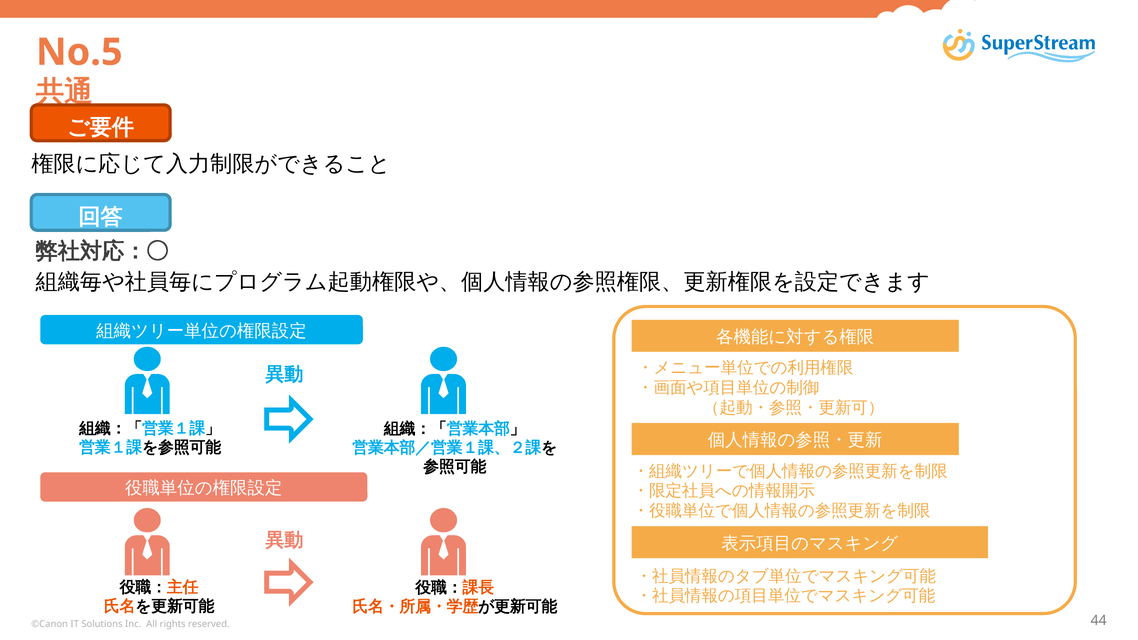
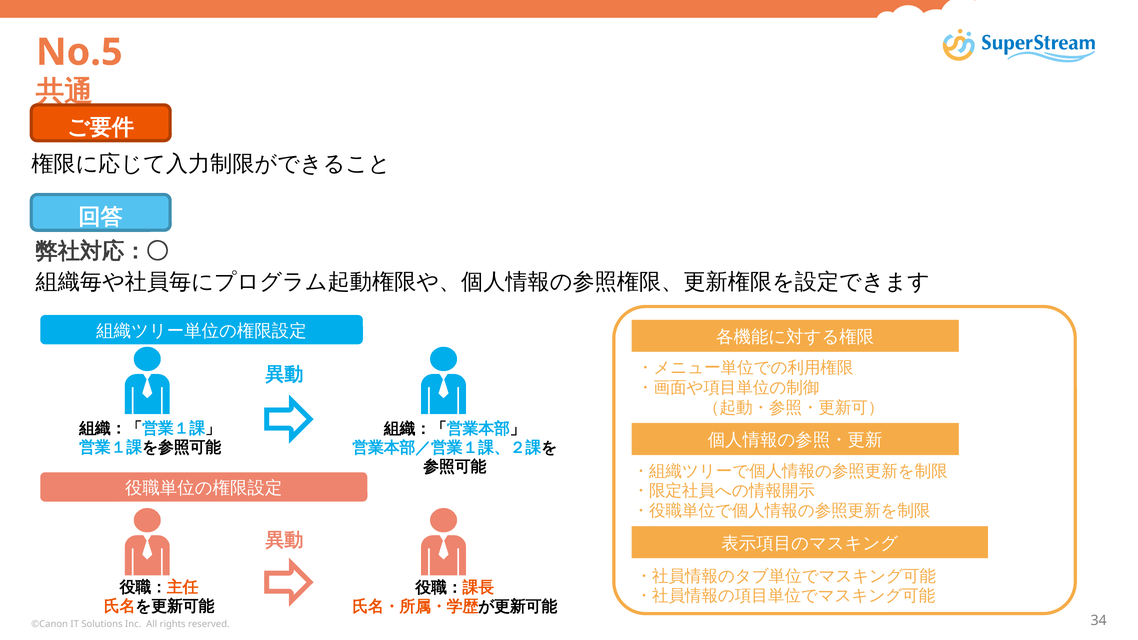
44: 44 -> 34 (1099, 621)
